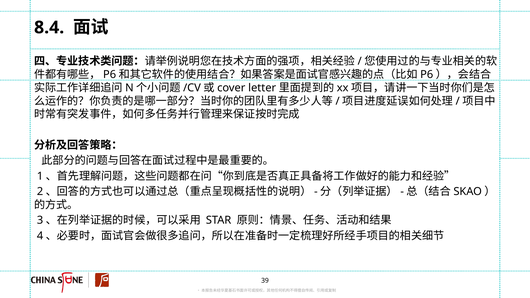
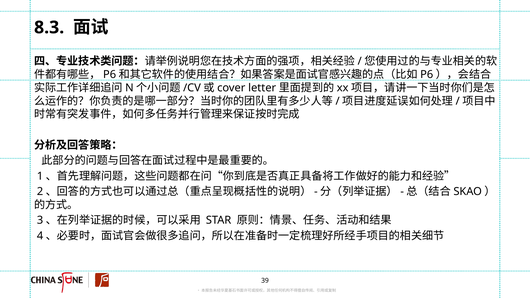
8.4: 8.4 -> 8.3 (49, 27)
